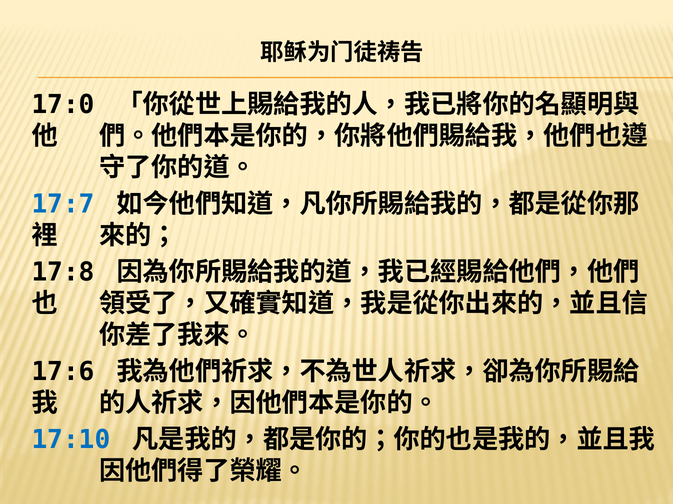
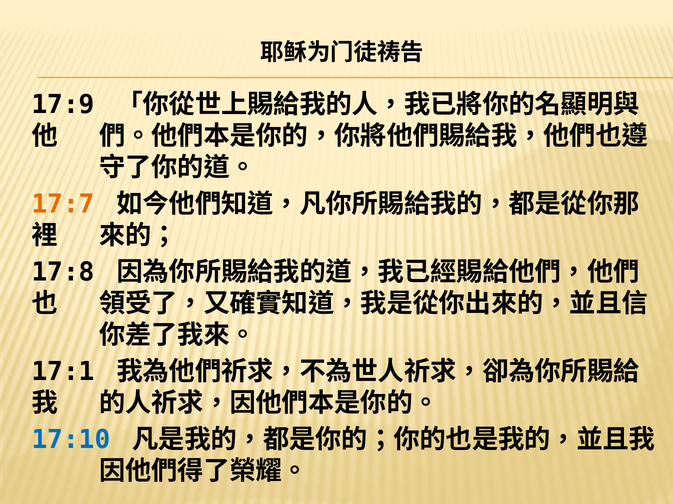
17:0: 17:0 -> 17:9 (63, 105)
17:7 colour: blue -> orange (63, 204)
17:6: 17:6 -> 17:1 (63, 372)
